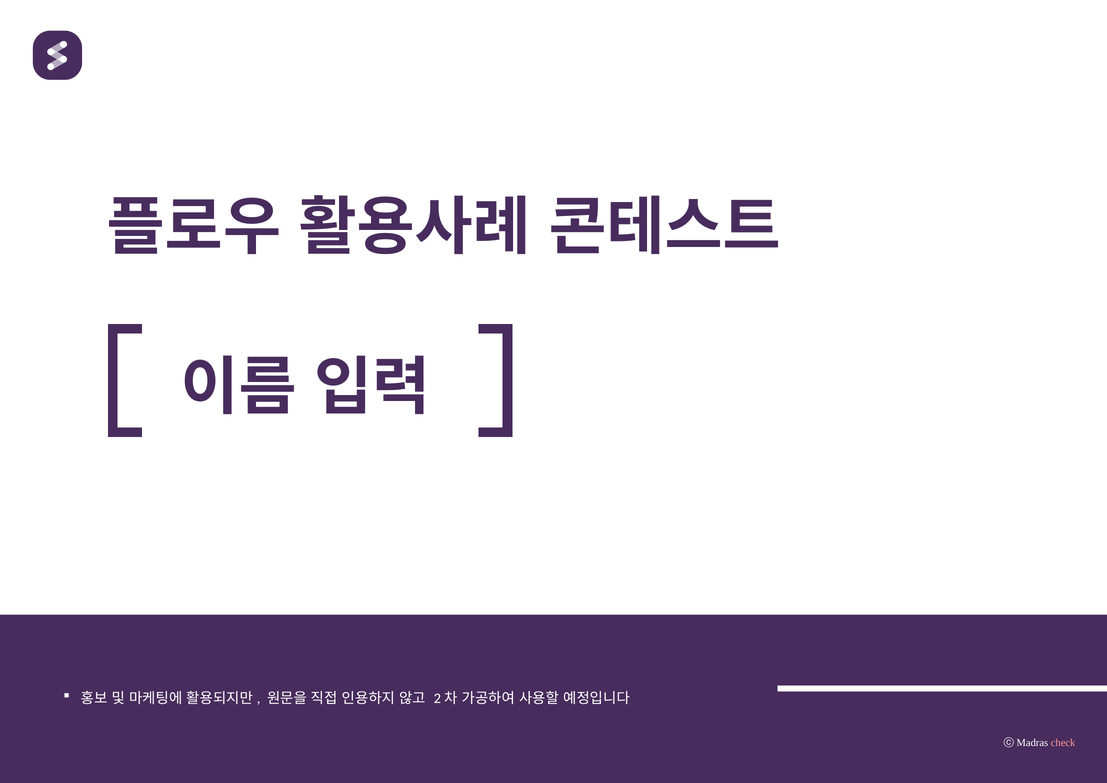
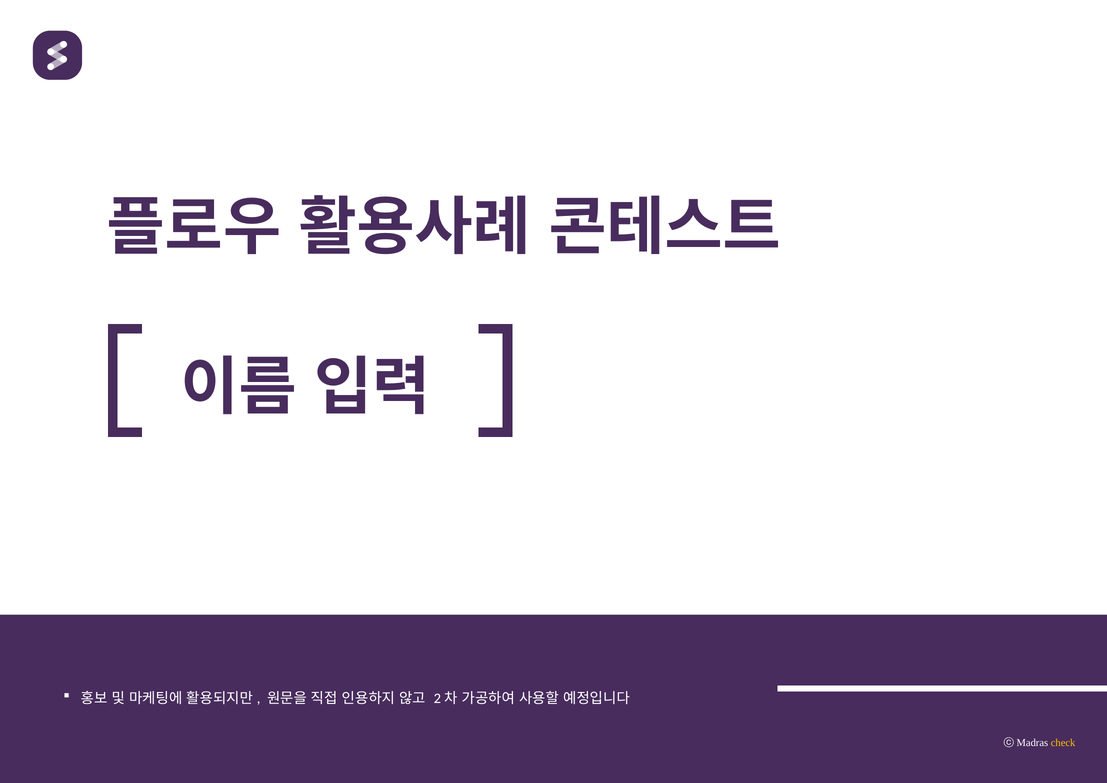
check colour: pink -> yellow (1063, 742)
